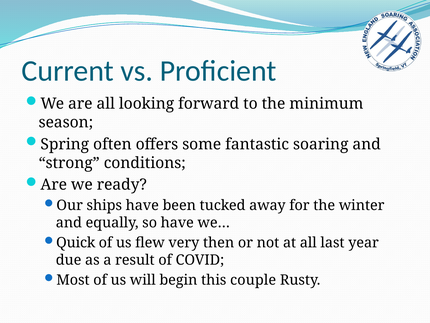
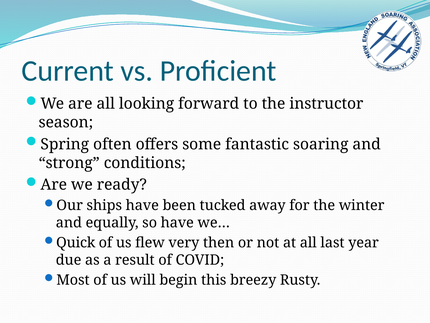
minimum: minimum -> instructor (326, 104)
couple: couple -> breezy (253, 280)
